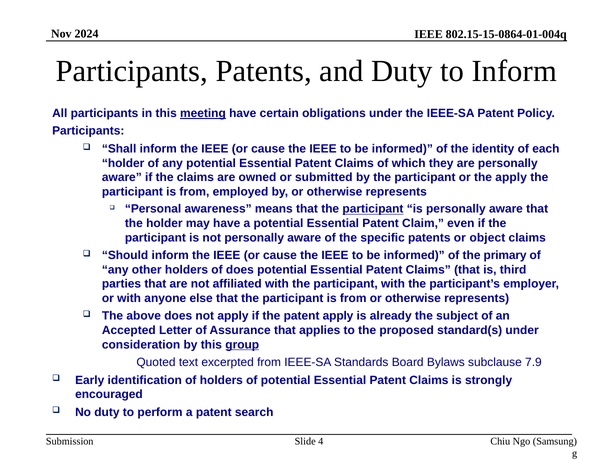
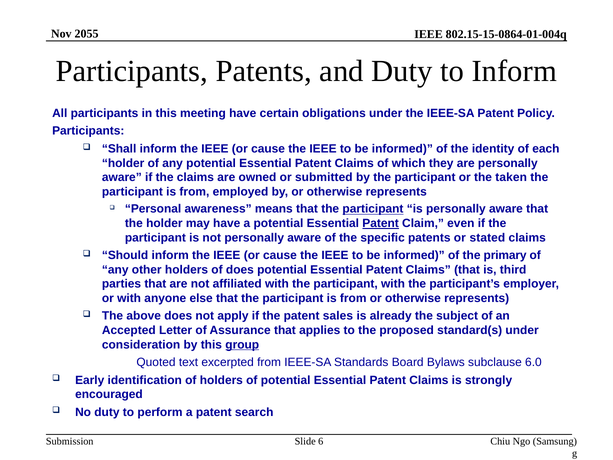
2024: 2024 -> 2055 (87, 34)
meeting underline: present -> none (203, 113)
the apply: apply -> taken (511, 177)
Patent underline: none -> present (381, 223)
object: object -> stated (487, 238)
patent apply: apply -> sales (338, 316)
7.9: 7.9 -> 6.0 (533, 362)
4: 4 -> 6 (321, 441)
